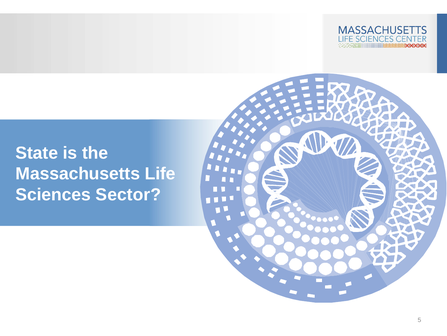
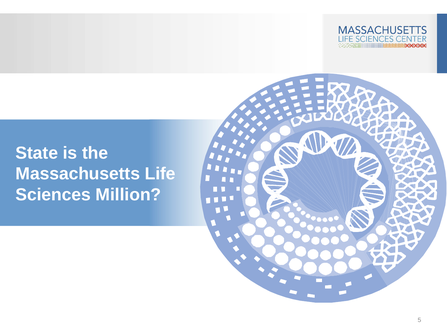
Sector: Sector -> Million (128, 194)
